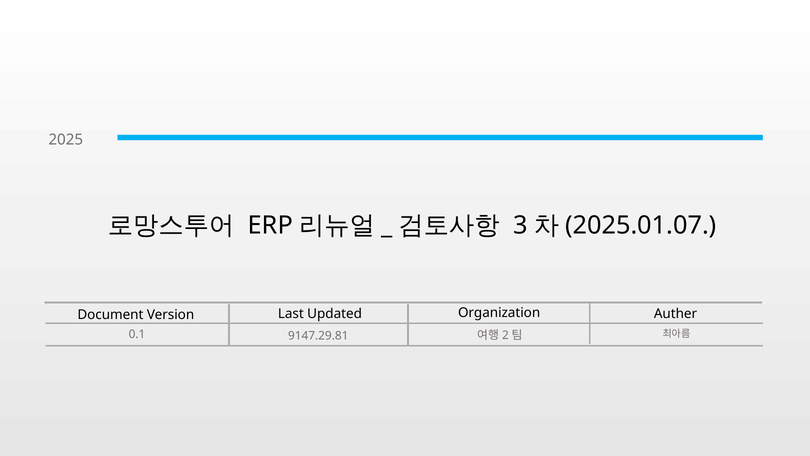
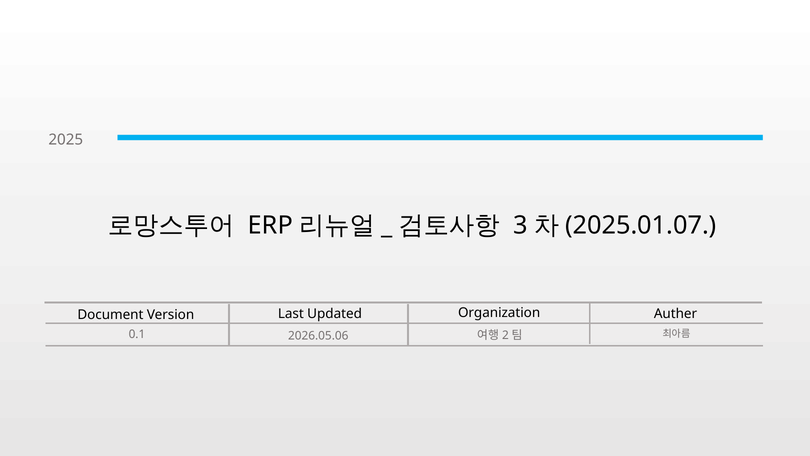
9147.29.81: 9147.29.81 -> 2026.05.06 (318, 336)
